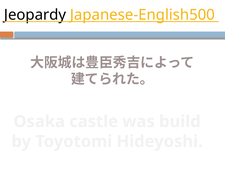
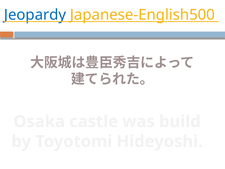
Jeopardy colour: black -> blue (35, 15)
